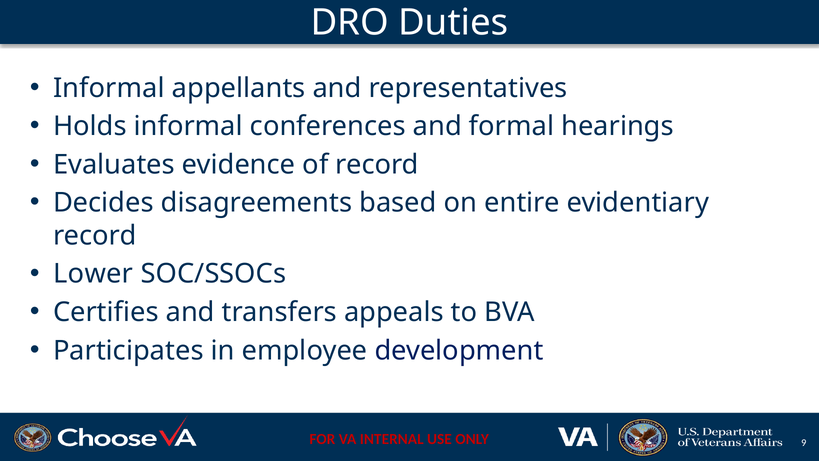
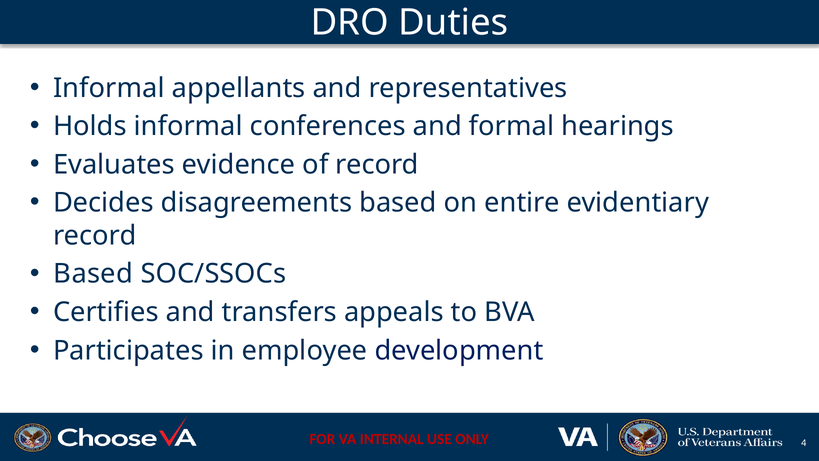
Lower: Lower -> Based (93, 274)
9: 9 -> 4 (804, 443)
